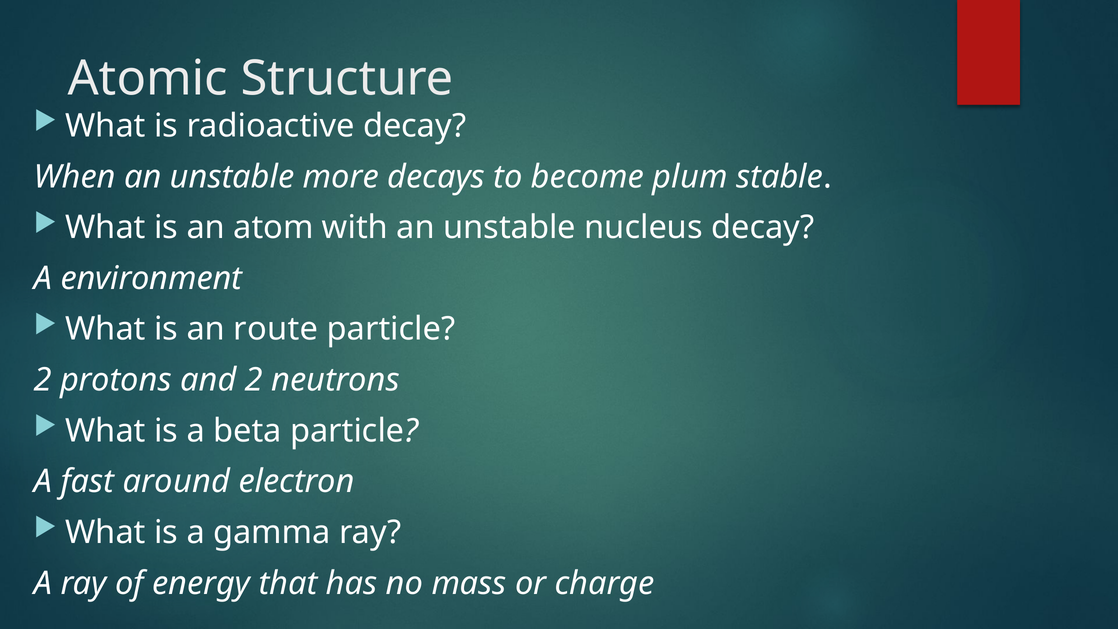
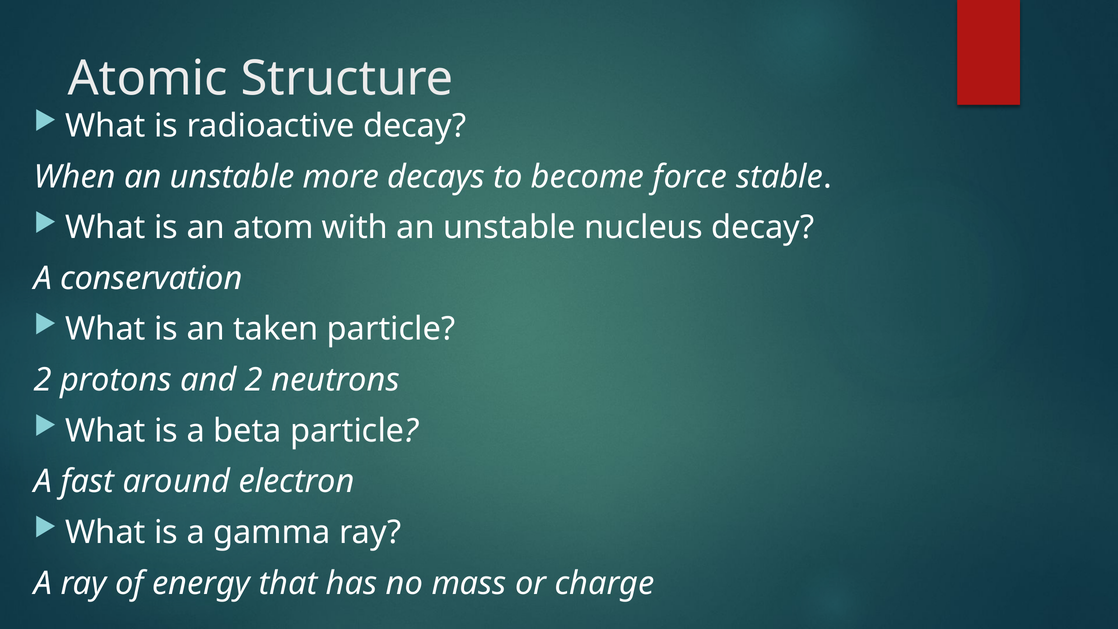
plum: plum -> force (690, 177)
environment: environment -> conservation (151, 278)
route: route -> taken (276, 329)
